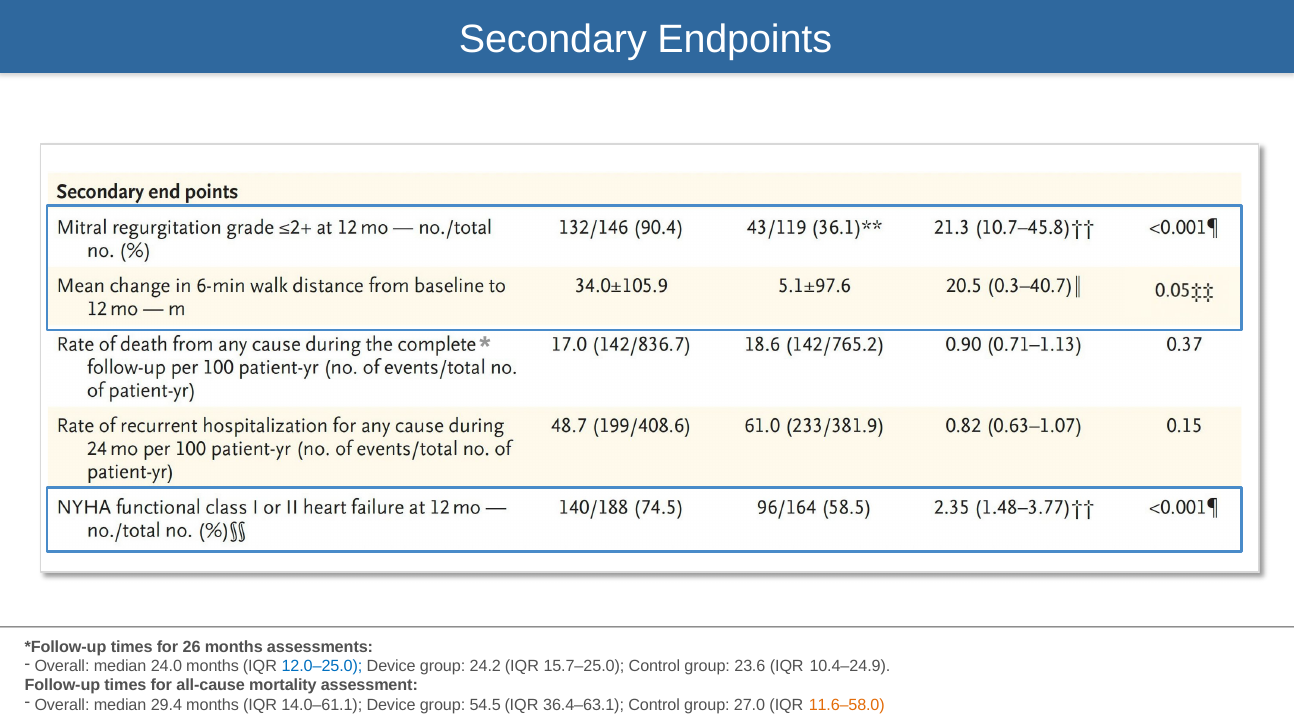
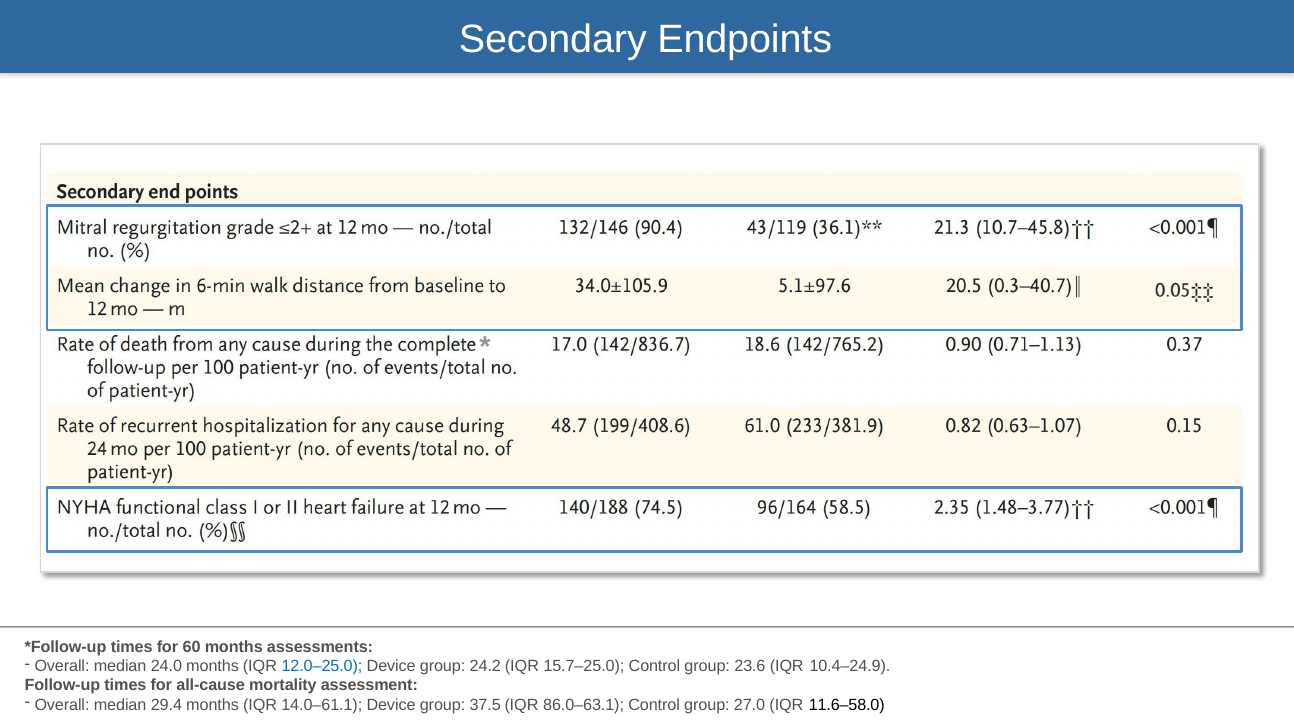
26: 26 -> 60 (192, 647)
54.5: 54.5 -> 37.5 (485, 705)
36.4–63.1: 36.4–63.1 -> 86.0–63.1 (584, 705)
11.6–58.0 colour: orange -> black (847, 705)
